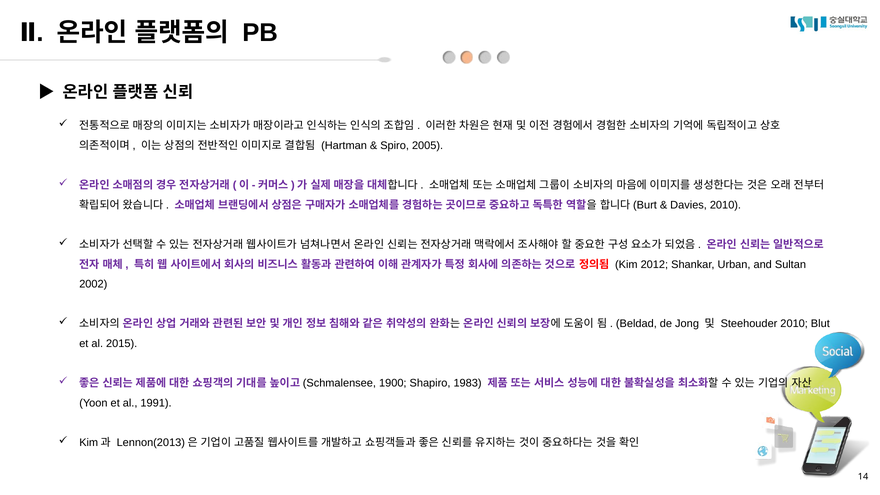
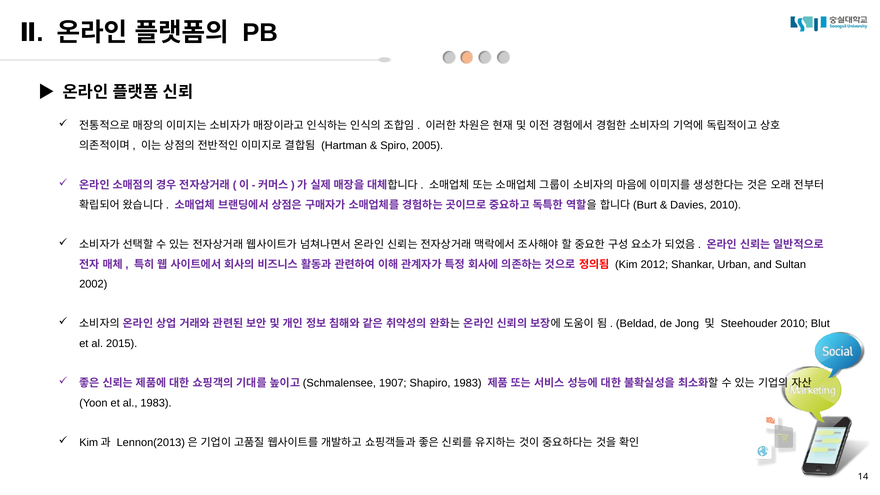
1900: 1900 -> 1907 (393, 383)
al 1991: 1991 -> 1983 (156, 403)
